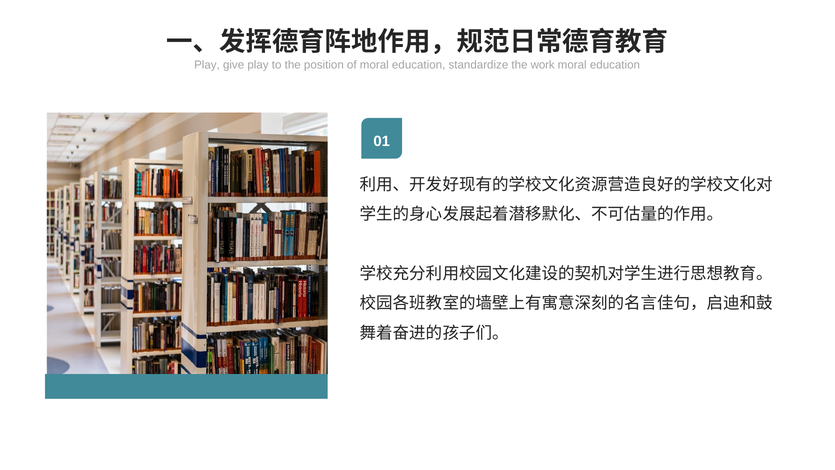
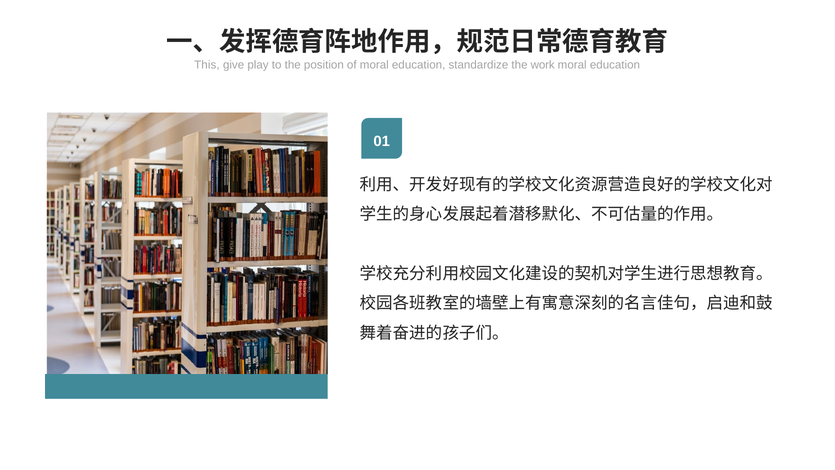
Play: Play -> This (207, 65)
